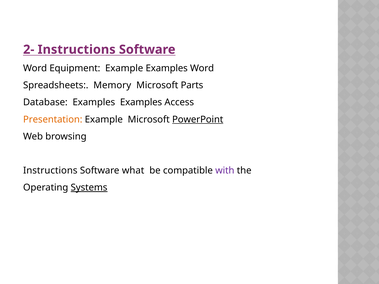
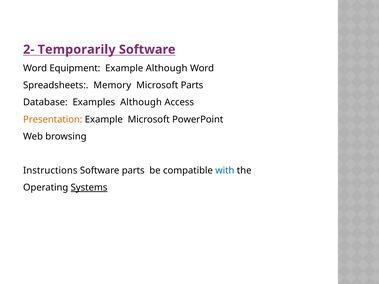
2- Instructions: Instructions -> Temporarily (77, 50)
Example Examples: Examples -> Although (167, 68)
Examples Examples: Examples -> Although (141, 102)
PowerPoint underline: present -> none (198, 119)
Software what: what -> parts (133, 171)
with colour: purple -> blue (225, 171)
